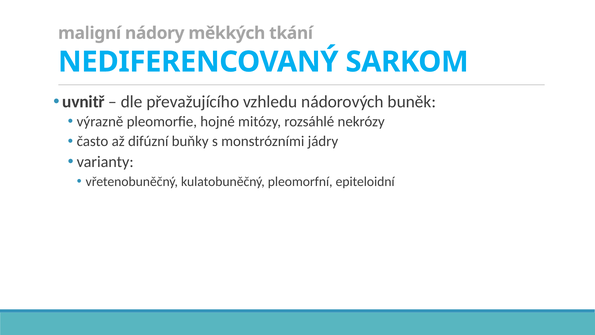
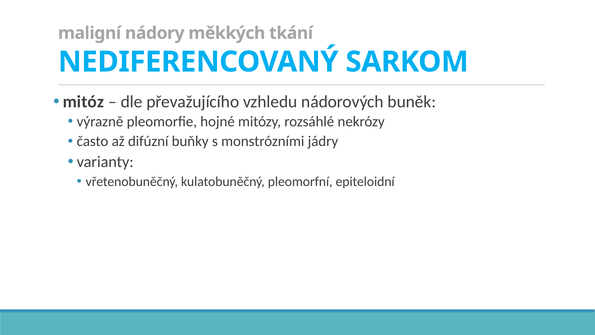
uvnitř: uvnitř -> mitóz (83, 102)
